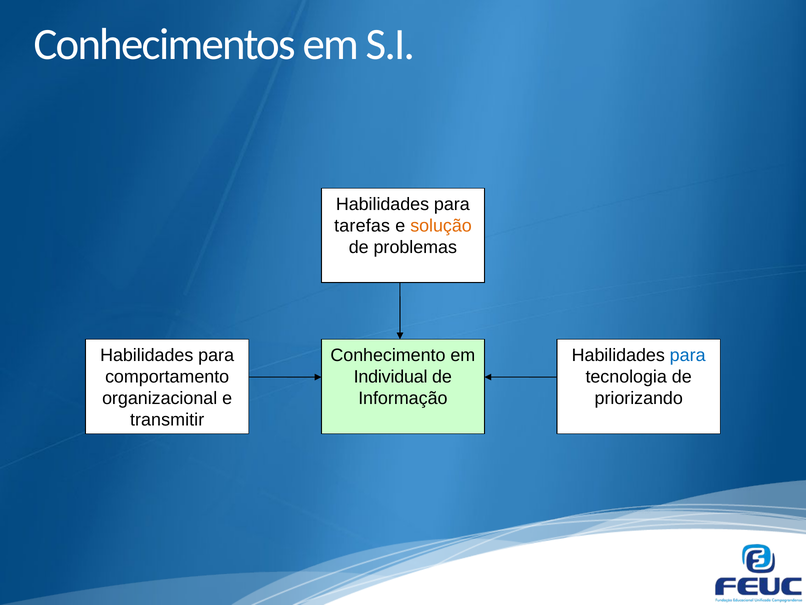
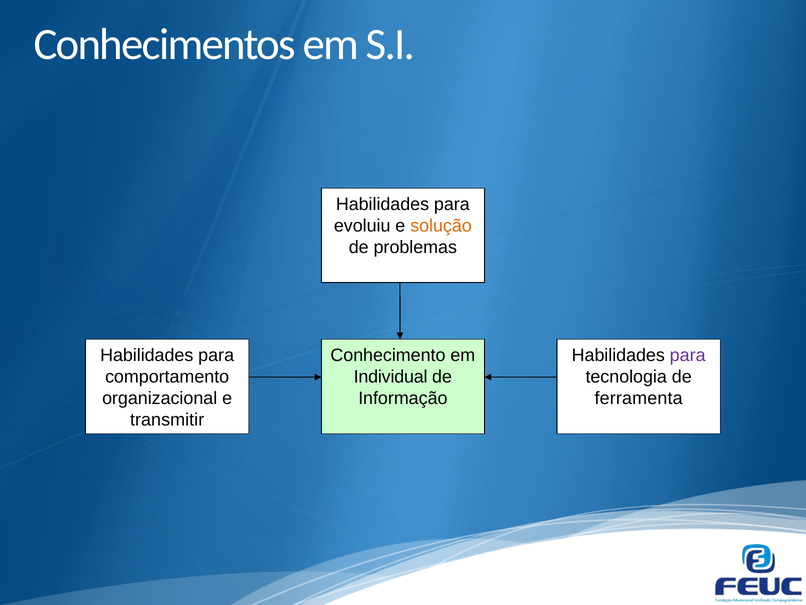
tarefas: tarefas -> evoluiu (362, 226)
para colour: blue -> purple (688, 355)
priorizando: priorizando -> ferramenta (639, 398)
